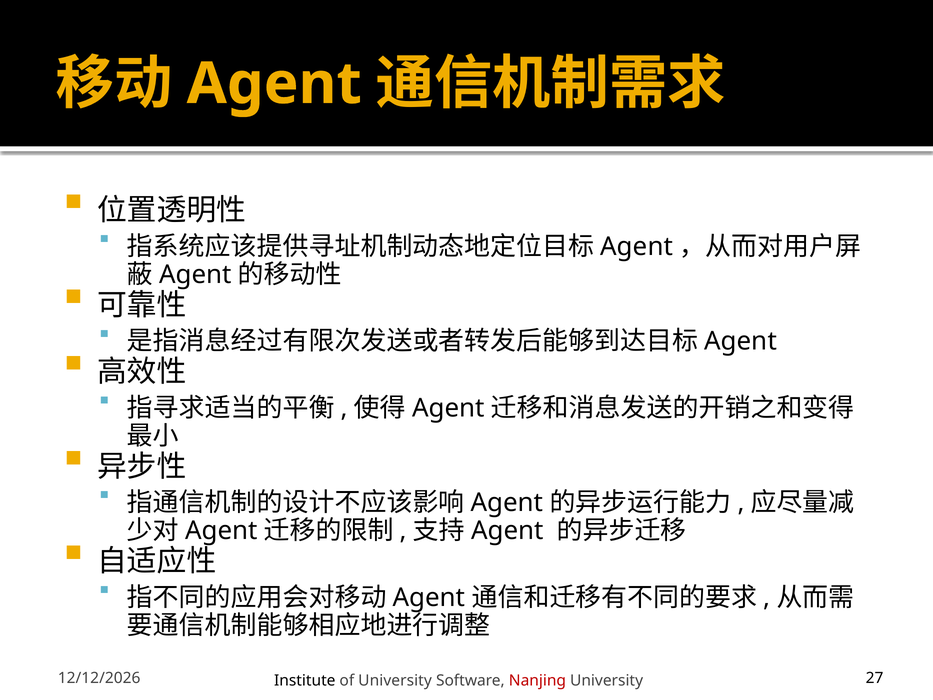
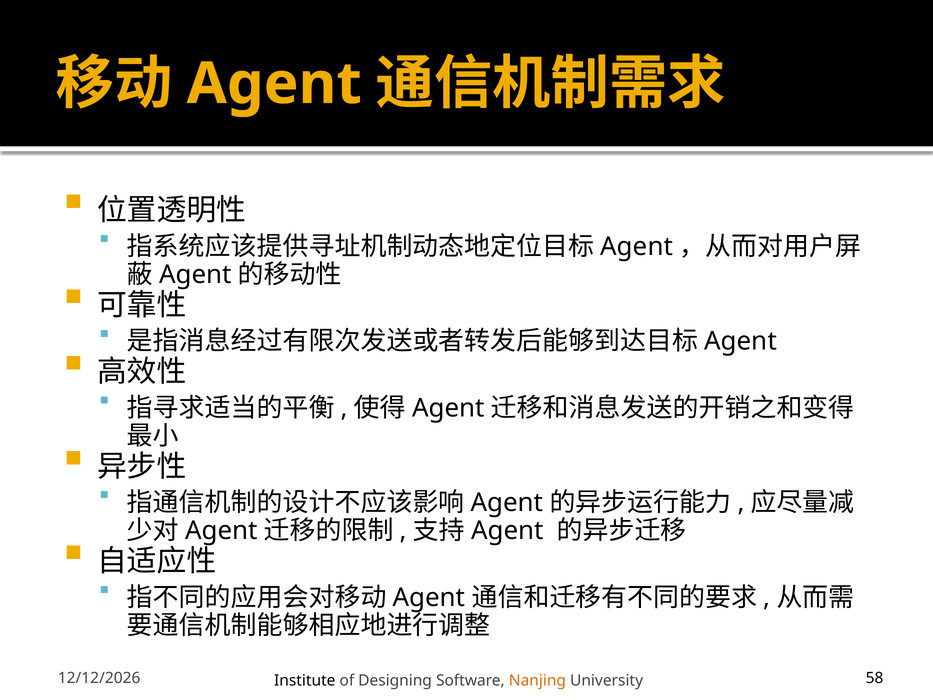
of University: University -> Designing (395, 681)
Nanjing colour: red -> orange (537, 681)
27: 27 -> 58 (875, 678)
